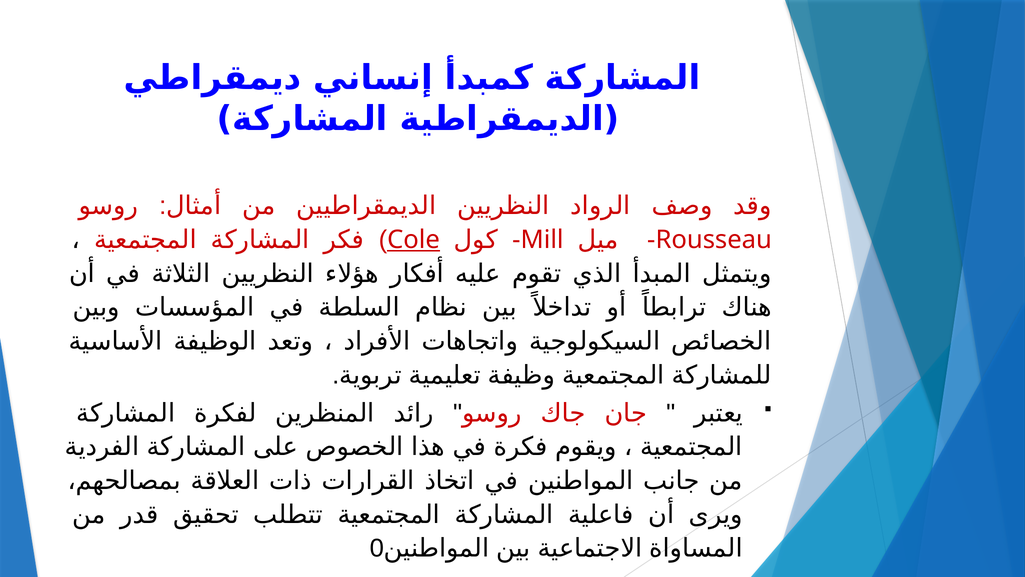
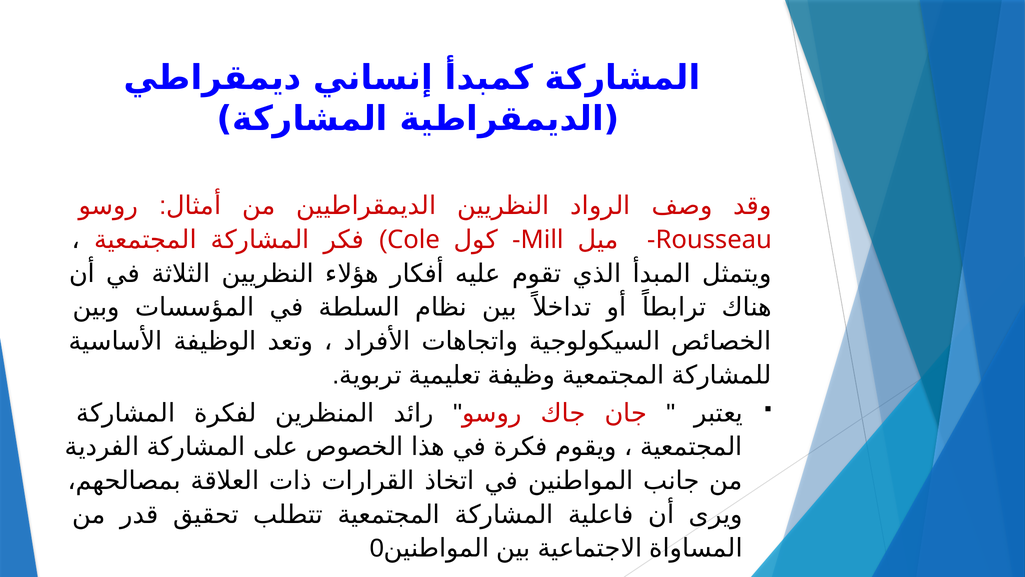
Cole underline: present -> none (414, 240)
